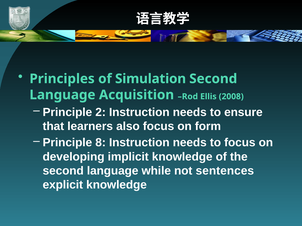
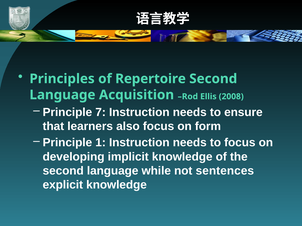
Simulation: Simulation -> Repertoire (151, 79)
2: 2 -> 7 (101, 112)
8: 8 -> 1 (101, 143)
